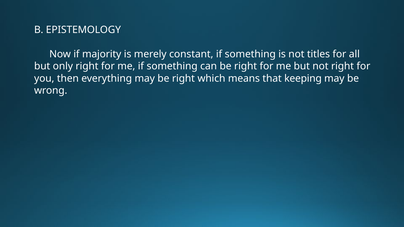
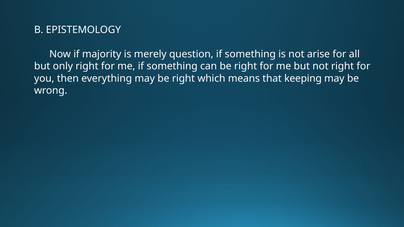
constant: constant -> question (191, 54)
titles: titles -> arise (318, 54)
